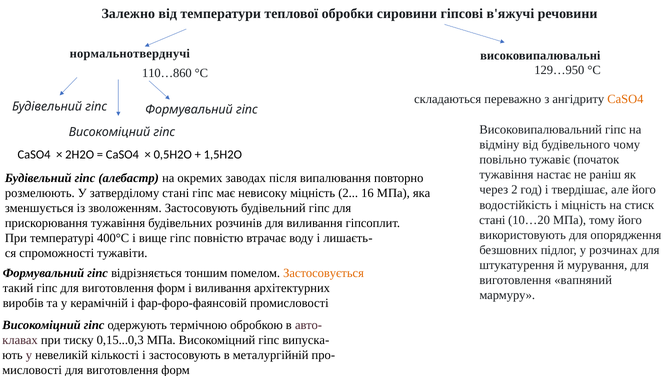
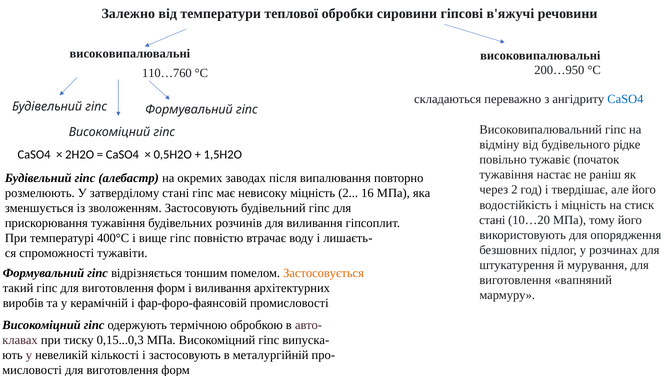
нормальнотверднучі: нормальнотверднучі -> високовипалювальні (130, 54)
110…860: 110…860 -> 110…760 (167, 73)
129…950: 129…950 -> 200…950 (559, 70)
CaSO4 colour: orange -> blue (625, 99)
чому: чому -> рідке (627, 145)
